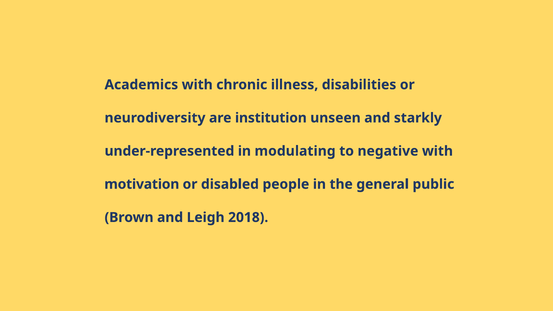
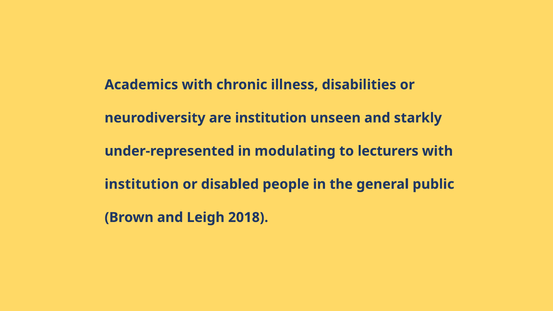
negative: negative -> lecturers (388, 151)
motivation: motivation -> institution (142, 184)
